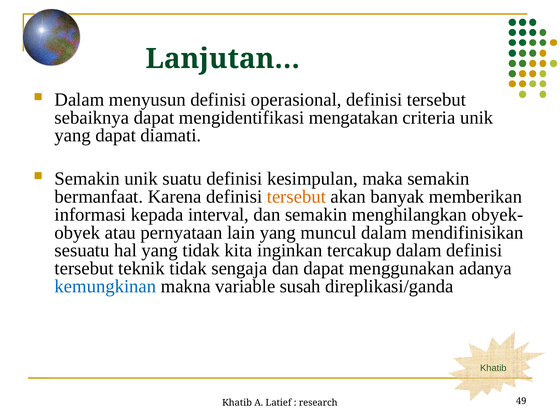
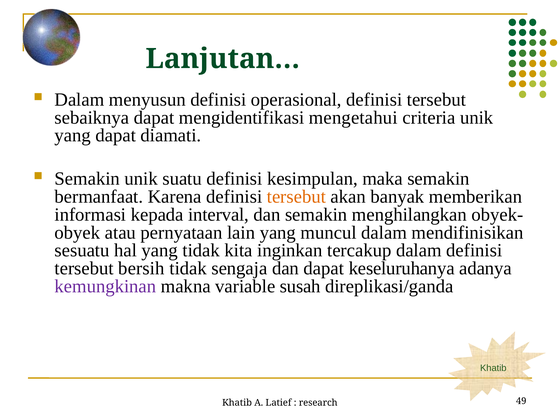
mengatakan: mengatakan -> mengetahui (353, 118)
teknik: teknik -> bersih (141, 268)
menggunakan: menggunakan -> keseluruhanya (402, 268)
kemungkinan colour: blue -> purple (105, 286)
